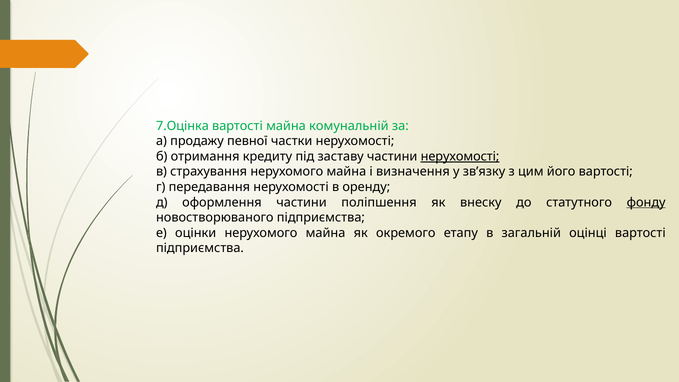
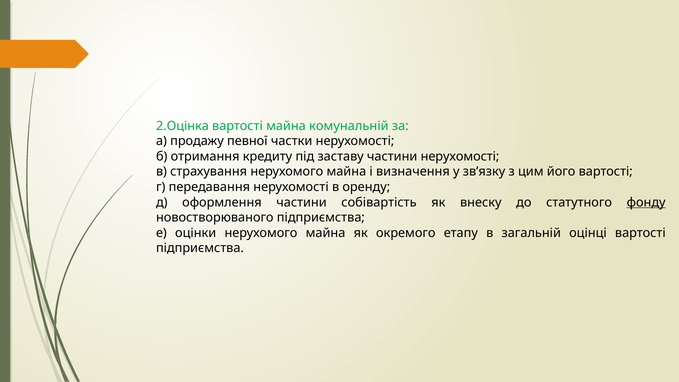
7.Оцінка: 7.Оцінка -> 2.Оцінка (182, 126)
нерухомості underline: present -> none (460, 156)
поліпшення: поліпшення -> собівартість (379, 202)
